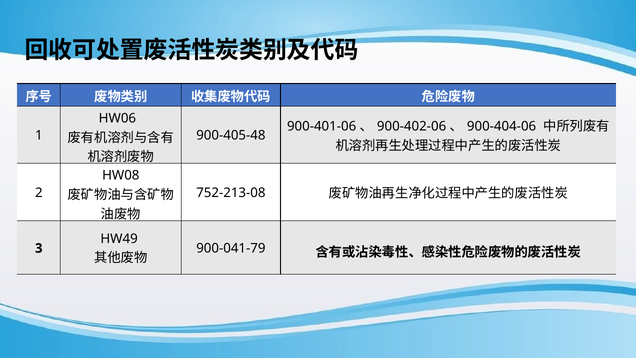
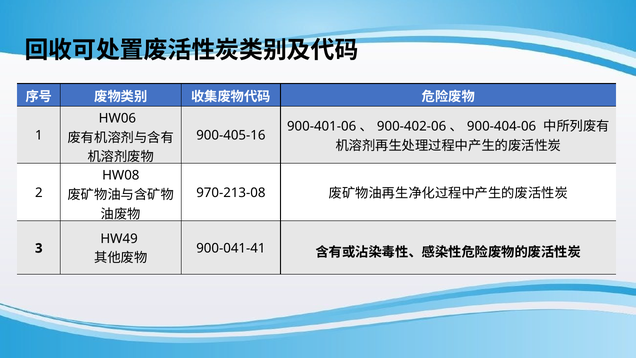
900-405-48: 900-405-48 -> 900-405-16 (231, 135)
752-213-08: 752-213-08 -> 970-213-08 (231, 193)
900-041-79: 900-041-79 -> 900-041-41 (231, 248)
